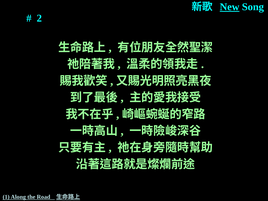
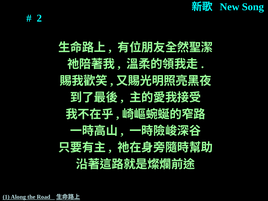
New underline: present -> none (230, 7)
